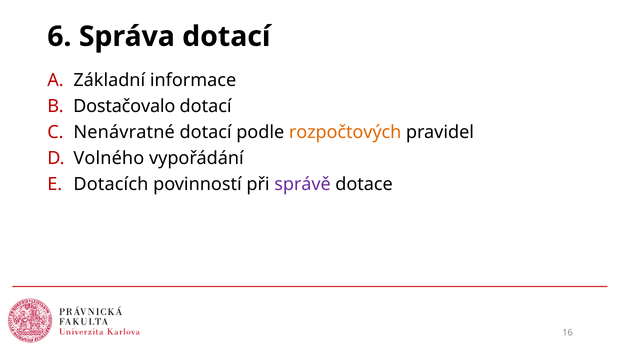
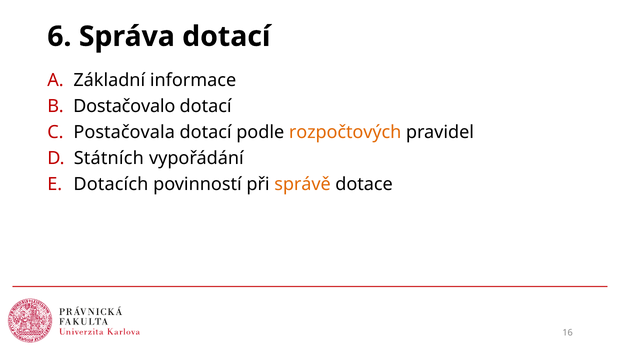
Nenávratné: Nenávratné -> Postačovala (124, 132)
Volného: Volného -> Státních (109, 158)
správě colour: purple -> orange (303, 184)
